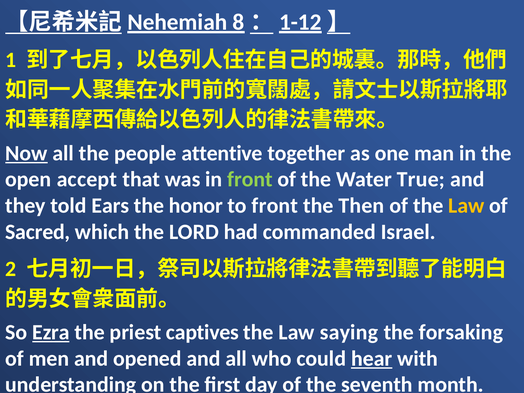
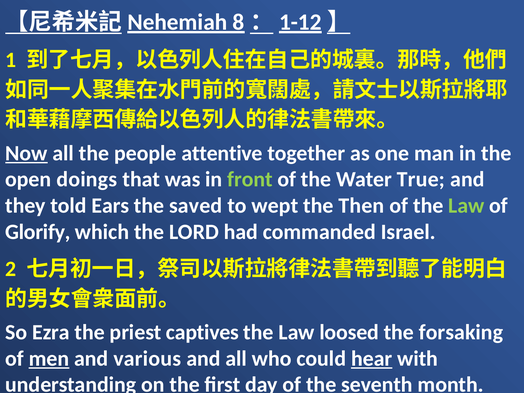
accept: accept -> doings (87, 179)
honor: honor -> saved (196, 206)
to front: front -> wept (275, 206)
Law colour: yellow -> light green (466, 206)
Sacred: Sacred -> Glorify (38, 232)
Ezra underline: present -> none (51, 332)
saying: saying -> loosed (349, 332)
men underline: none -> present (49, 358)
opened: opened -> various (147, 358)
